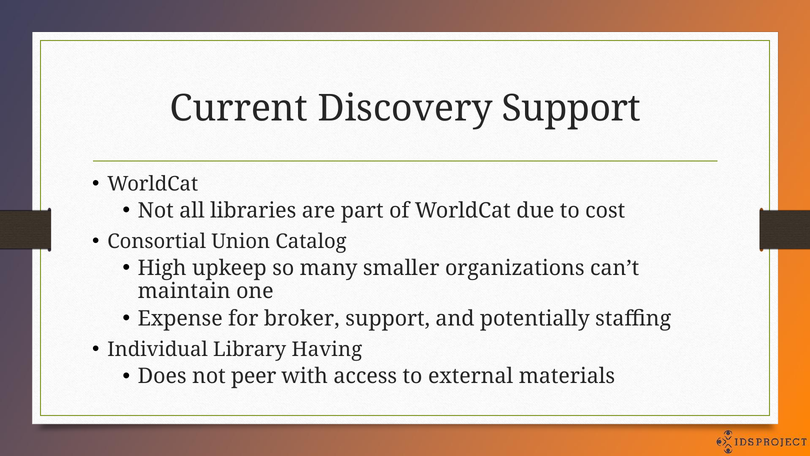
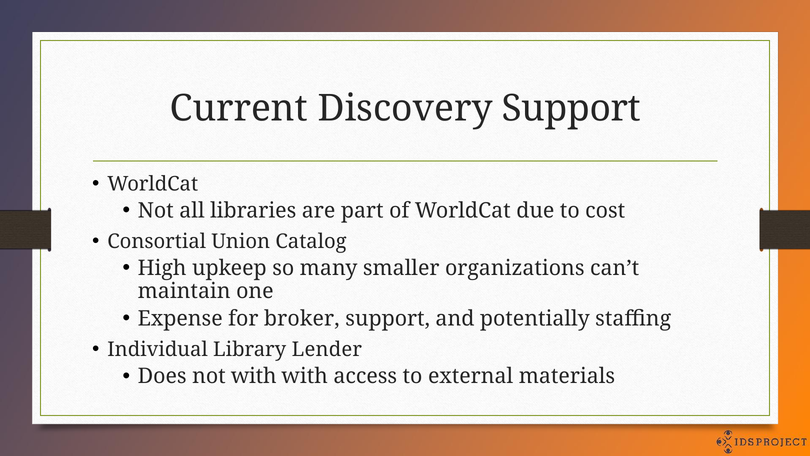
Having: Having -> Lender (327, 349)
not peer: peer -> with (254, 376)
